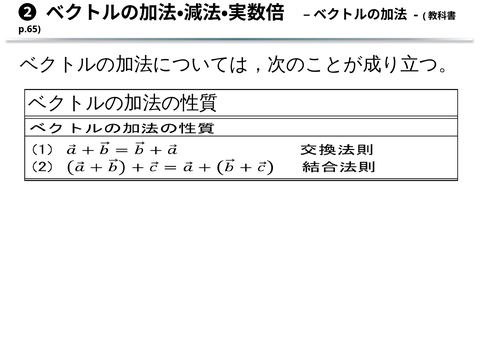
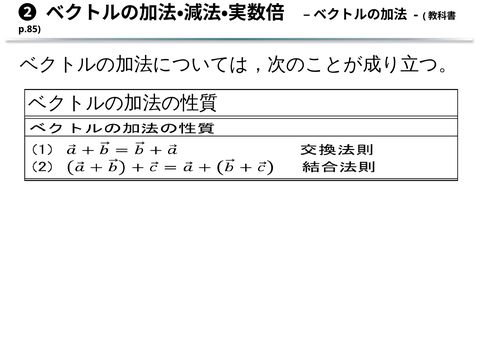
p.65: p.65 -> p.85 (30, 29)
